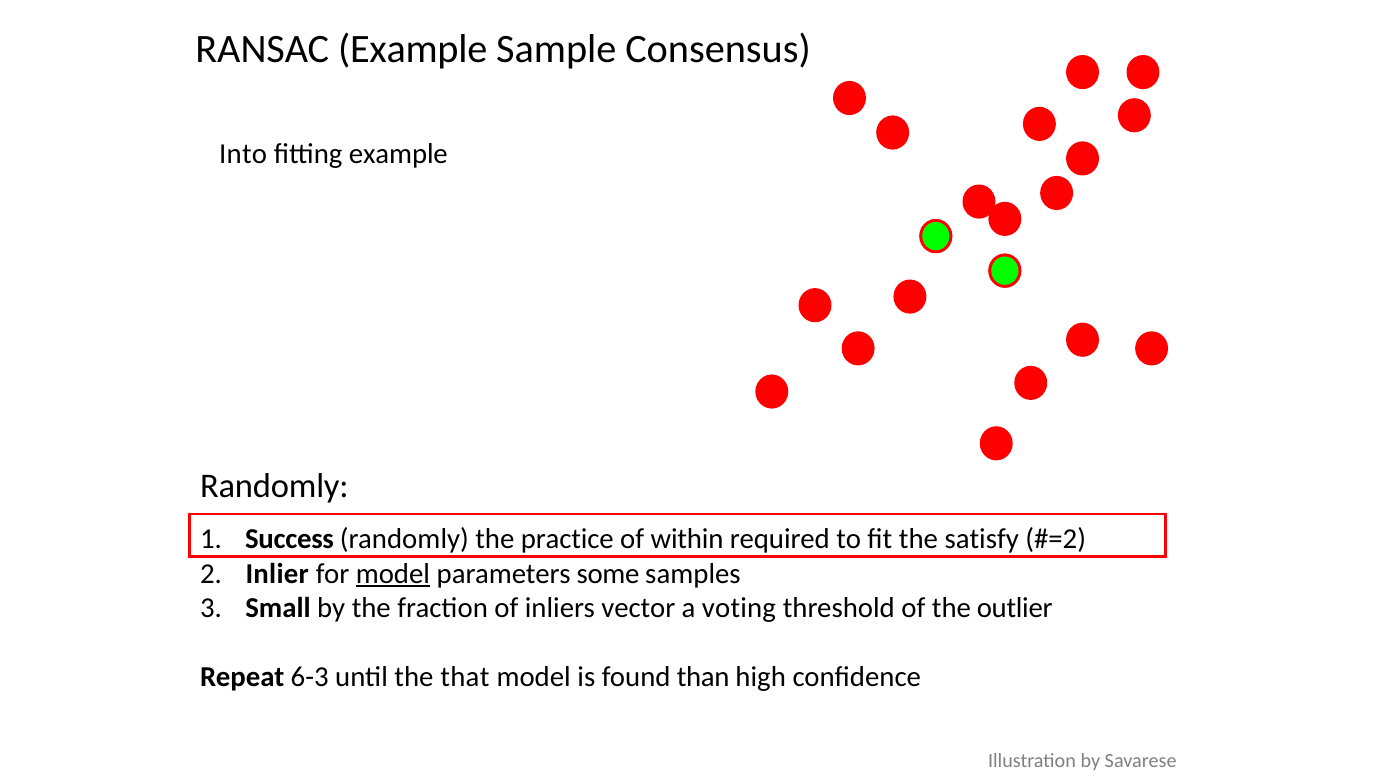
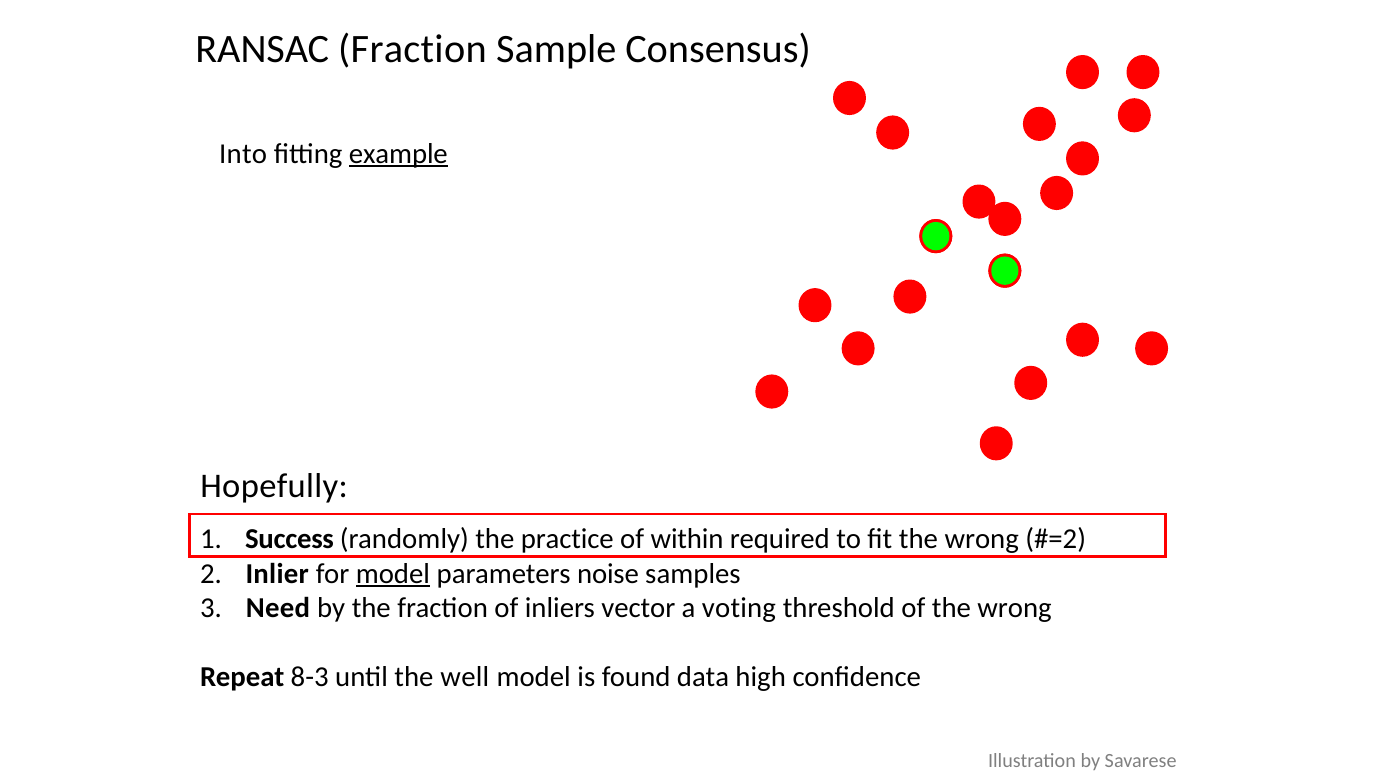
RANSAC Example: Example -> Fraction (412, 49)
example underline: none -> present (398, 154)
Randomly: Randomly -> Hopefully (274, 486)
fit the satisfy: satisfy -> wrong (982, 539)
some: some -> noise (608, 573)
Small: Small -> Need (278, 608)
of the outlier: outlier -> wrong (1015, 608)
6-3: 6-3 -> 8-3 (310, 677)
that: that -> well (465, 677)
than: than -> data (703, 677)
